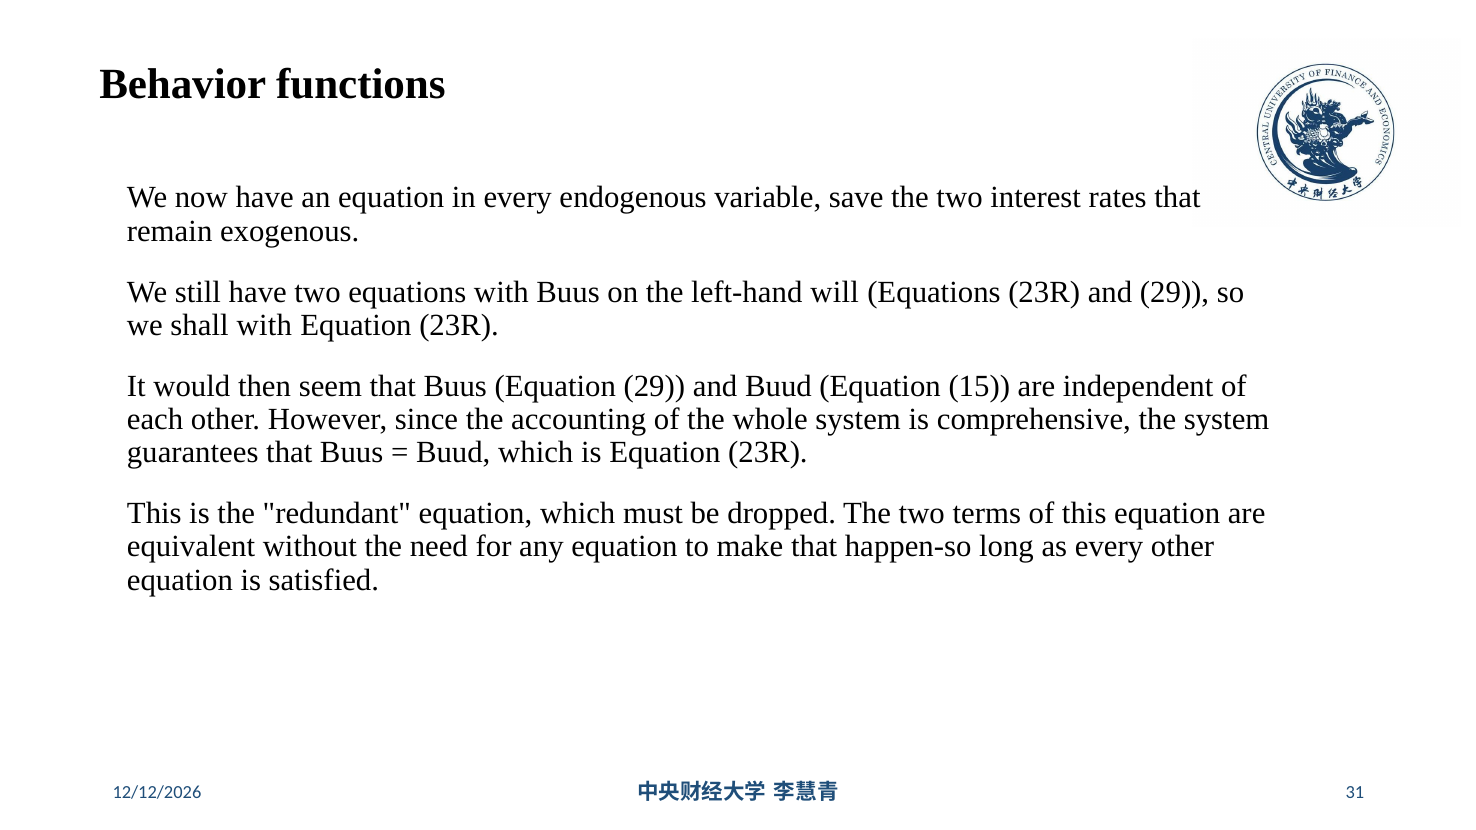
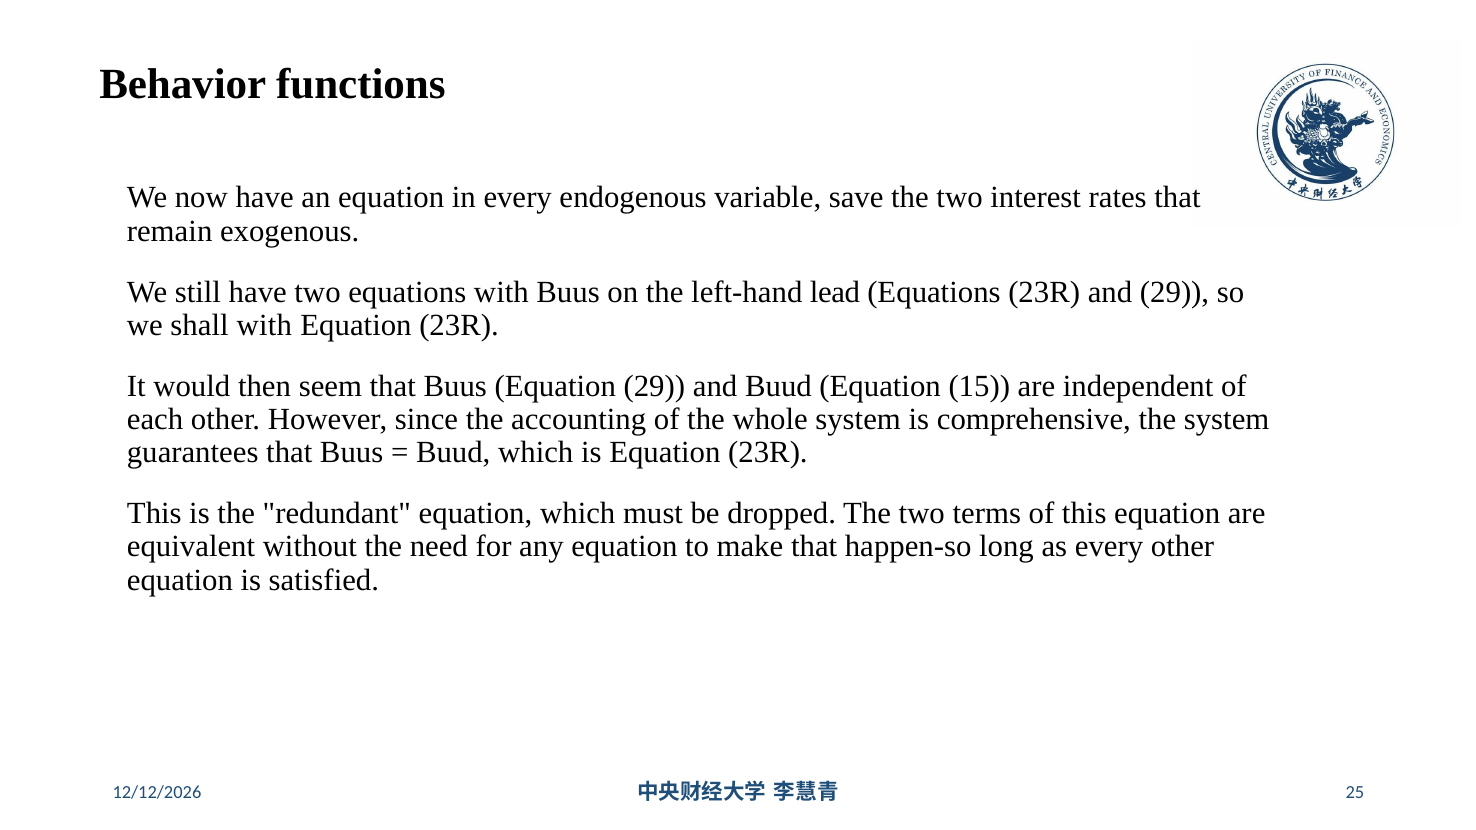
will: will -> lead (835, 292)
31: 31 -> 25 (1355, 793)
